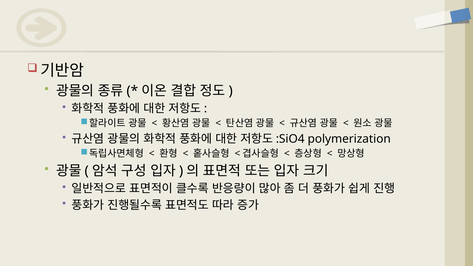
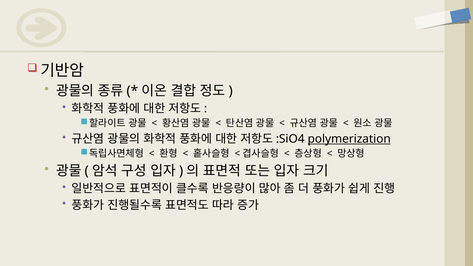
polymerization underline: none -> present (349, 139)
